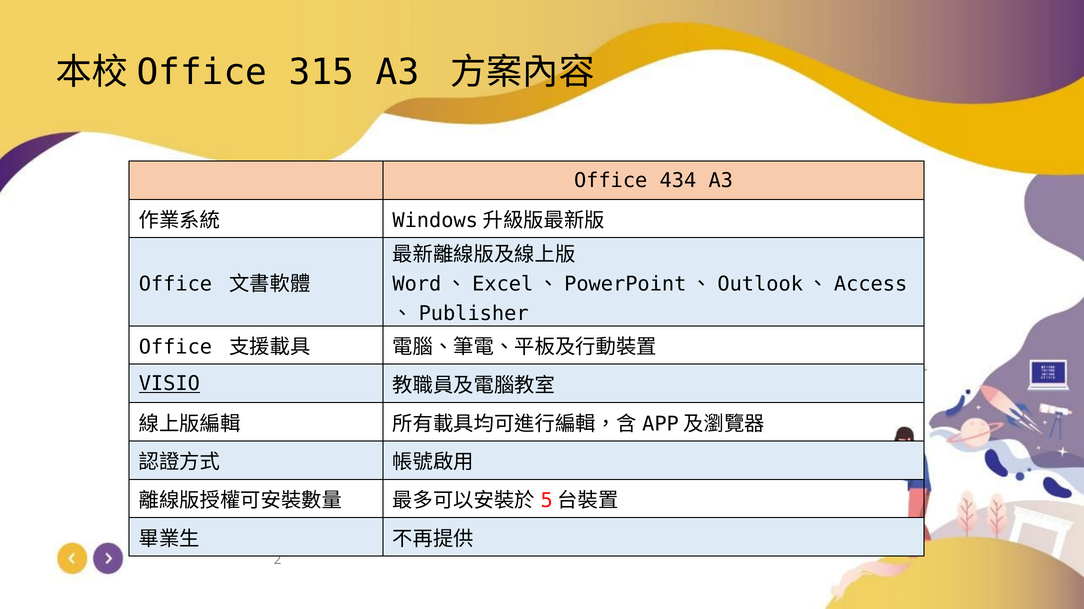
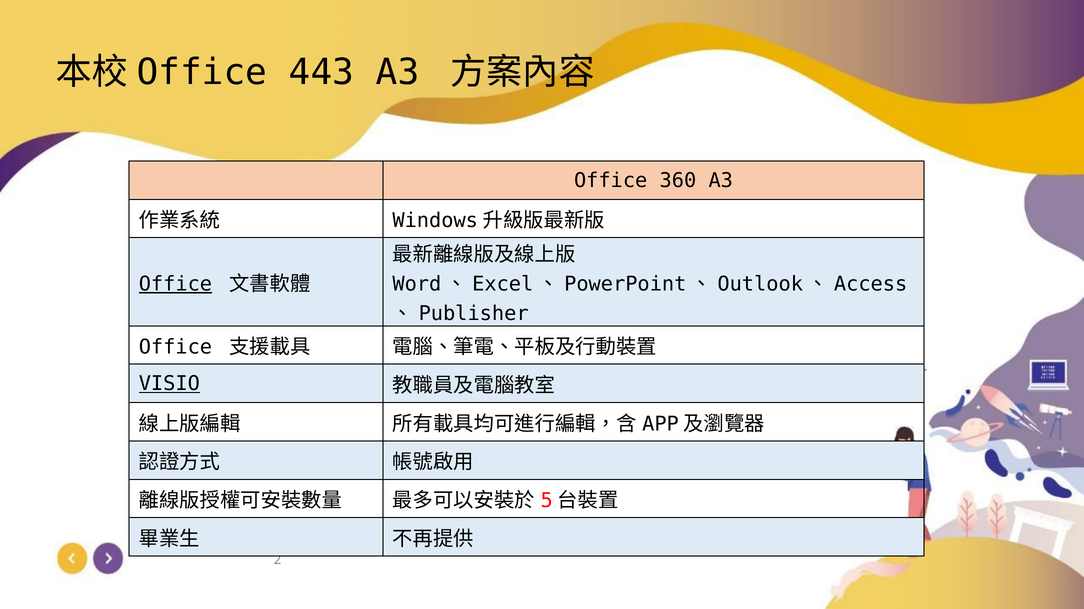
315: 315 -> 443 (321, 73)
434: 434 -> 360 (678, 181)
Office underline: none -> present (175, 284)
